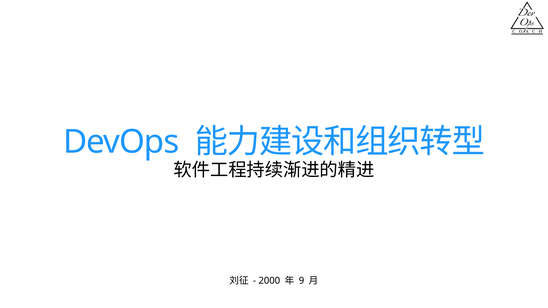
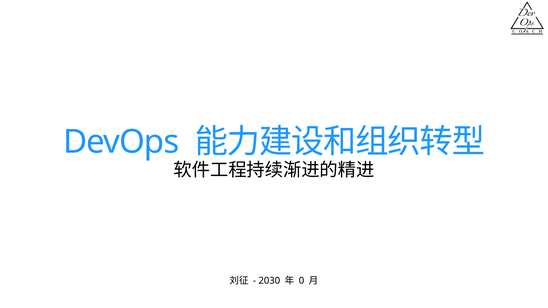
2000: 2000 -> 2030 (269, 281)
9: 9 -> 0 (302, 281)
